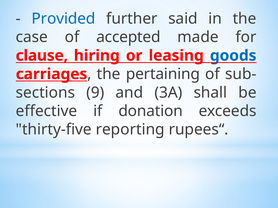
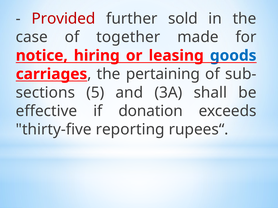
Provided colour: blue -> red (63, 19)
said: said -> sold (183, 19)
accepted: accepted -> together (128, 37)
clause: clause -> notice (42, 56)
9: 9 -> 5 (95, 93)
